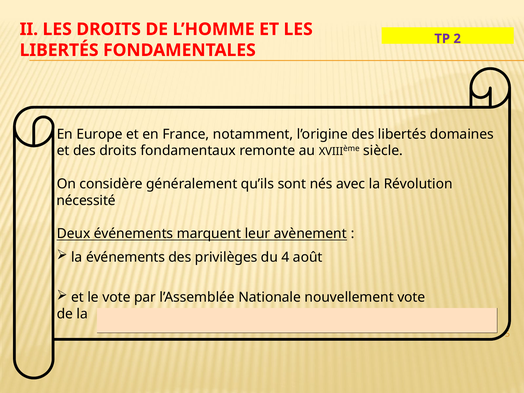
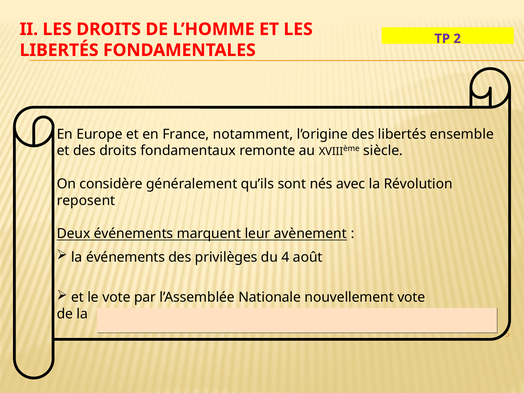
domaines: domaines -> ensemble (462, 134)
nécessité: nécessité -> reposent (86, 200)
